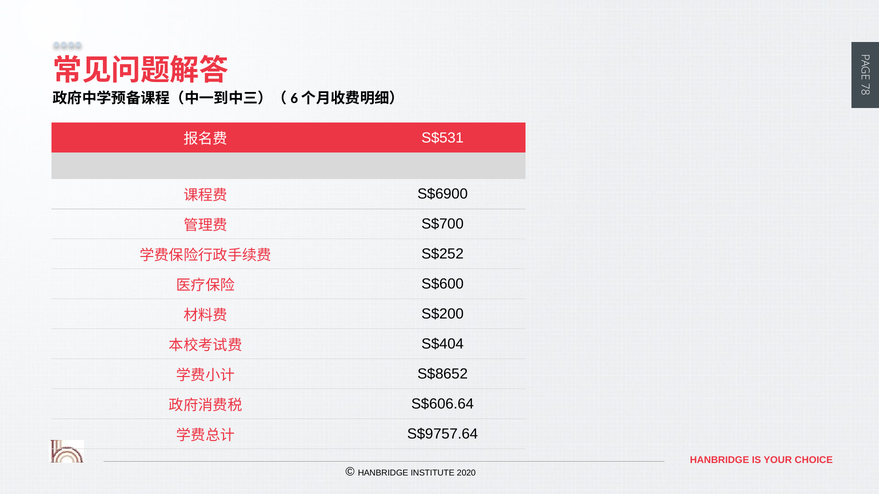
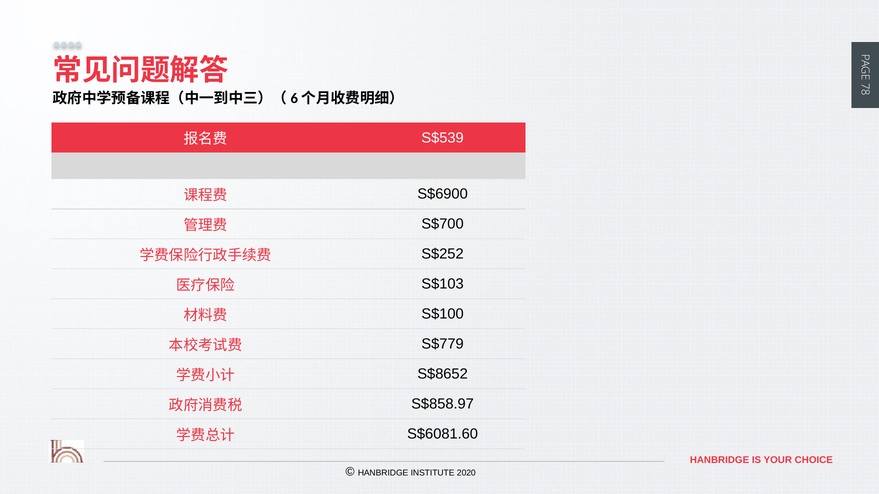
S$531: S$531 -> S$539 (443, 138)
S$600: S$600 -> S$103 (443, 284)
S$200: S$200 -> S$100 (443, 314)
S$404: S$404 -> S$779 (443, 344)
S$606.64: S$606.64 -> S$858.97 (443, 404)
S$9757.64: S$9757.64 -> S$6081.60 (443, 434)
